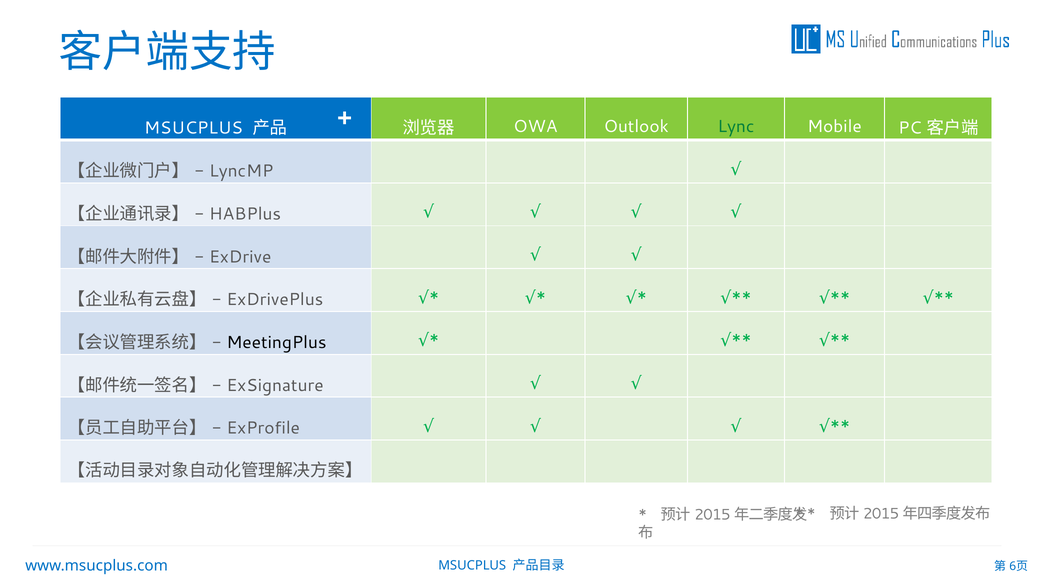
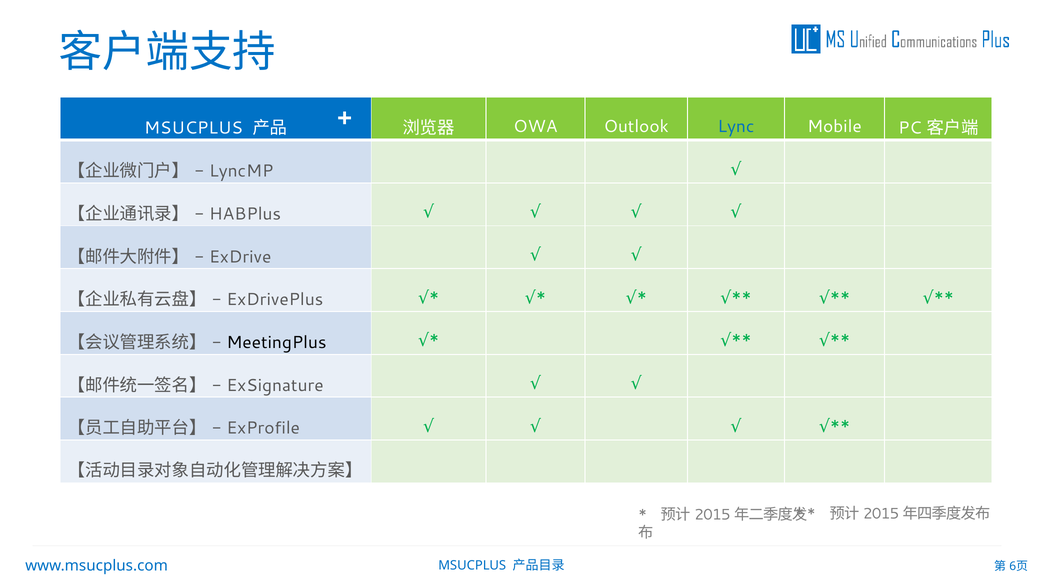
Lync colour: green -> blue (736, 127)
